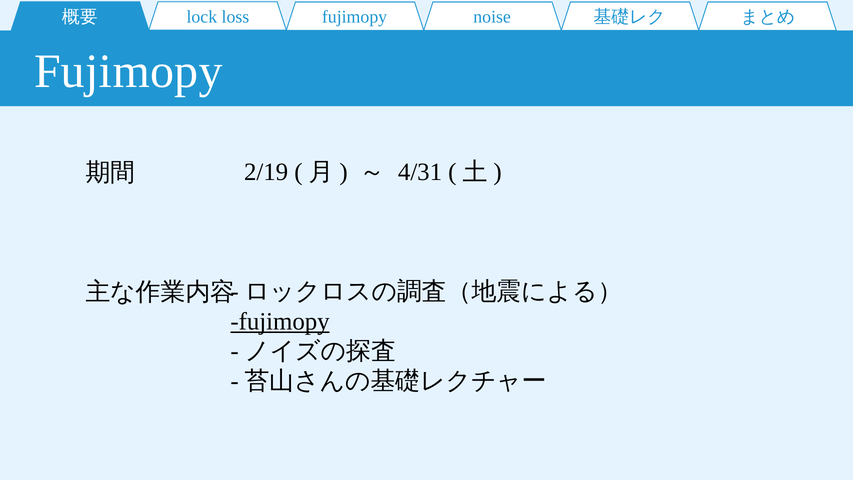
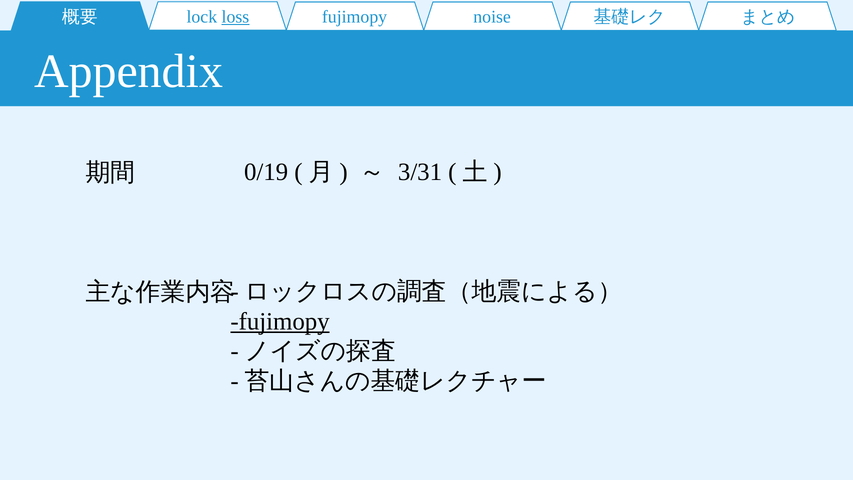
loss underline: none -> present (235, 17)
Fujimopy: Fujimopy -> Appendix (129, 71)
2/19: 2/19 -> 0/19 (266, 172)
4/31: 4/31 -> 3/31 (420, 172)
